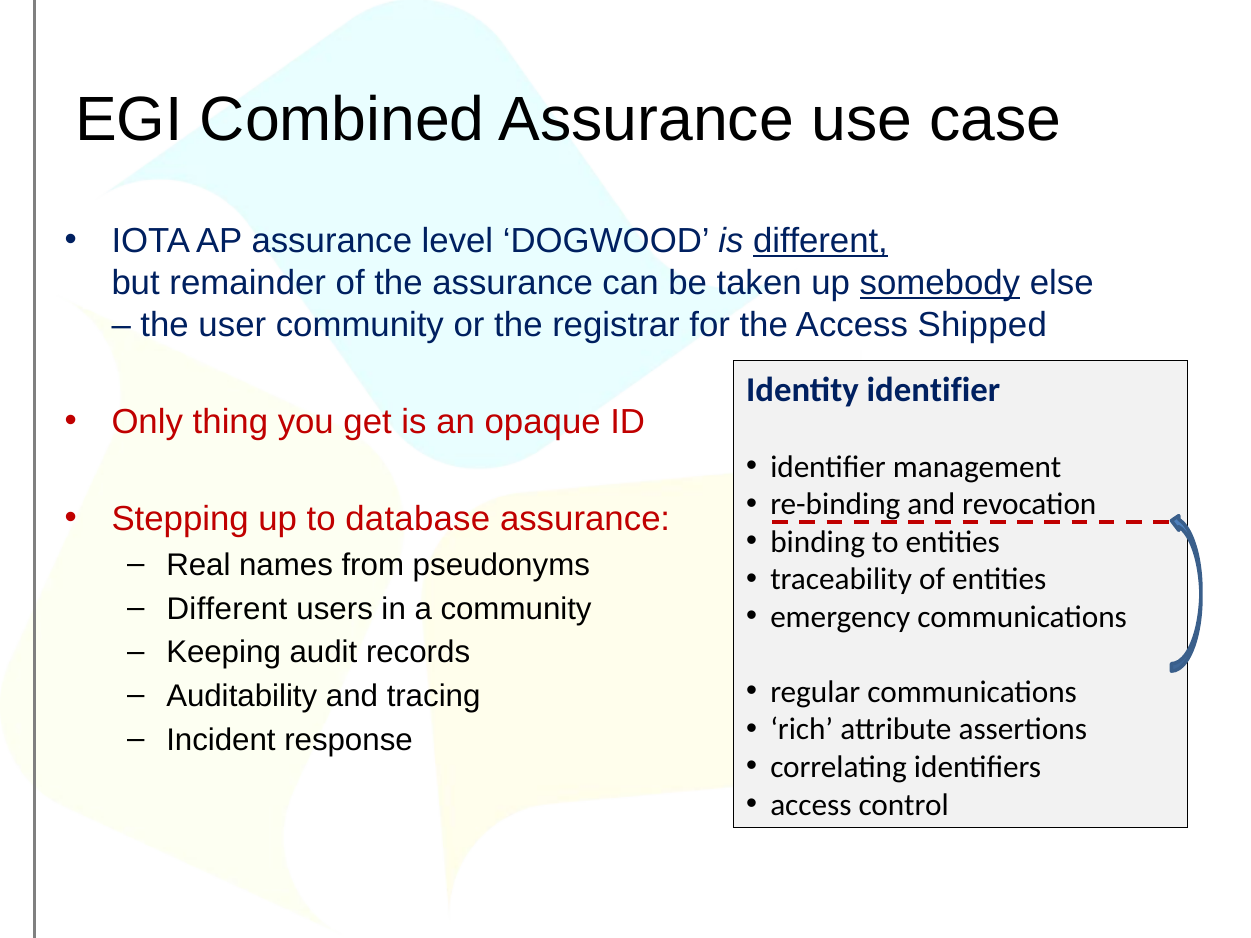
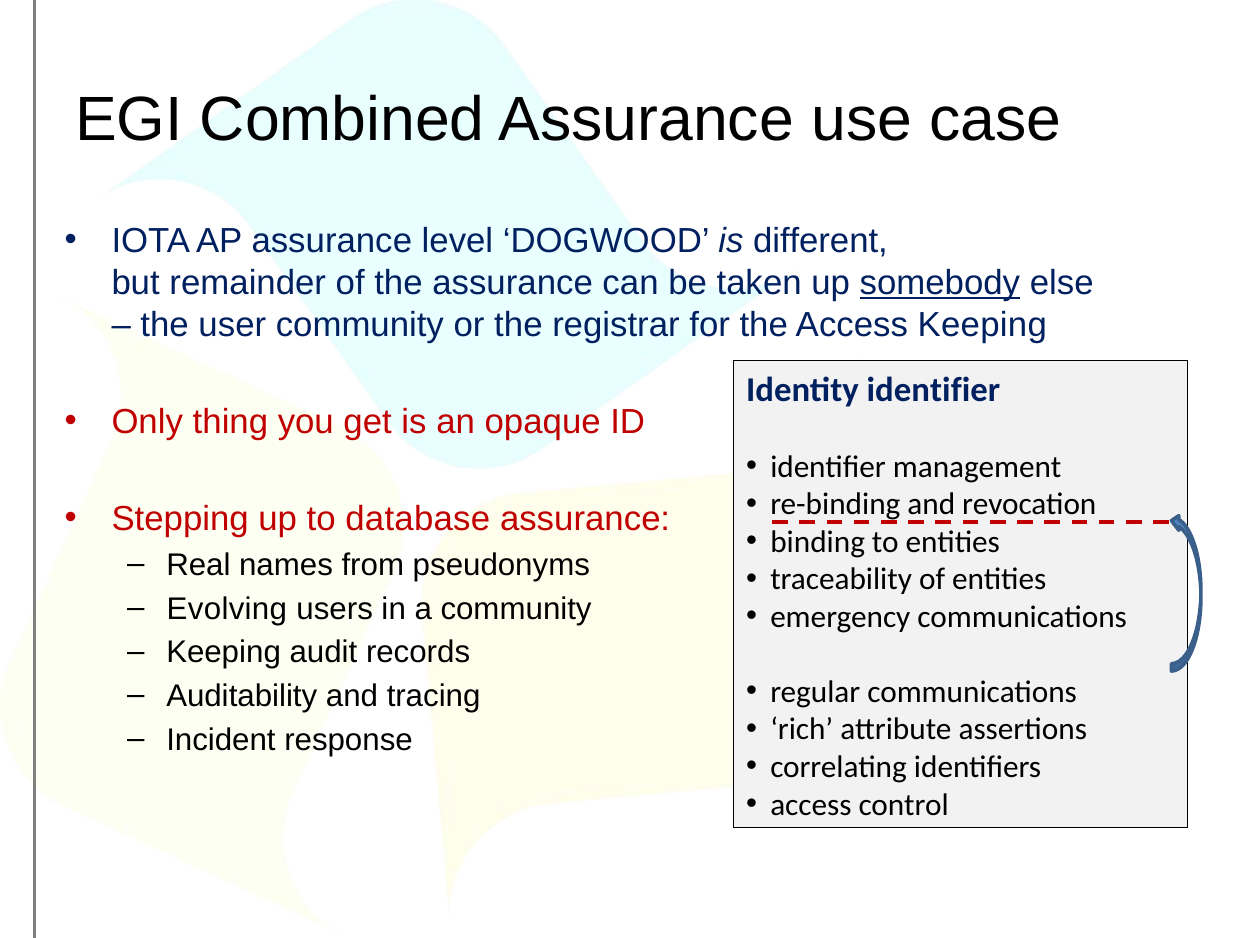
different underline: present -> none (820, 241)
Access Shipped: Shipped -> Keeping (982, 325)
Different: Different -> Evolving (227, 609)
